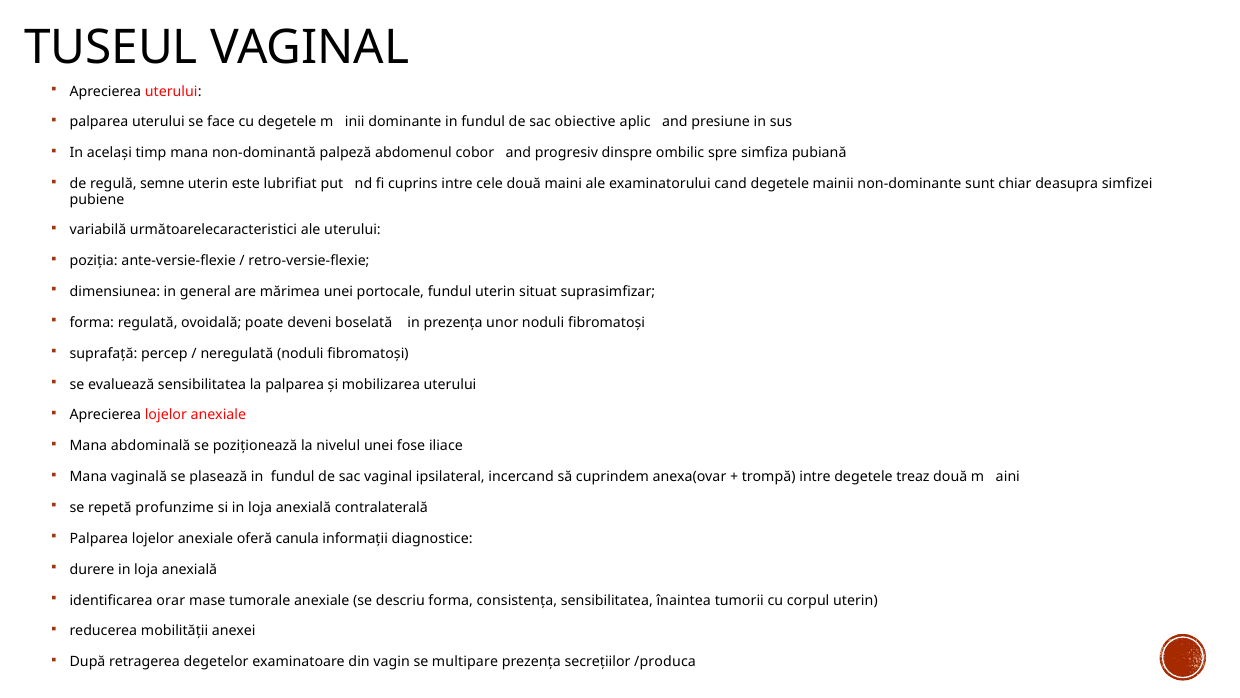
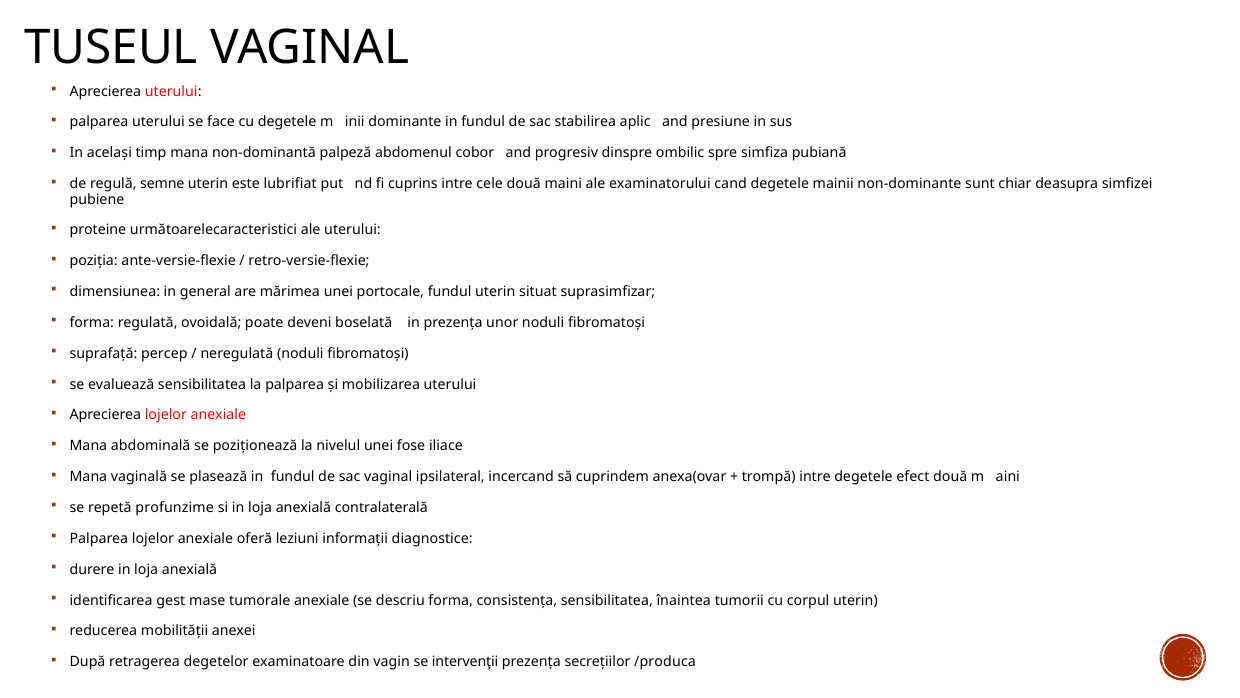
obiective: obiective -> stabilirea (585, 122)
variabilă: variabilă -> proteine (98, 230)
treaz: treaz -> efect (913, 477)
canula: canula -> leziuni (297, 538)
orar: orar -> gest (171, 600)
multipare: multipare -> intervenţii (465, 662)
